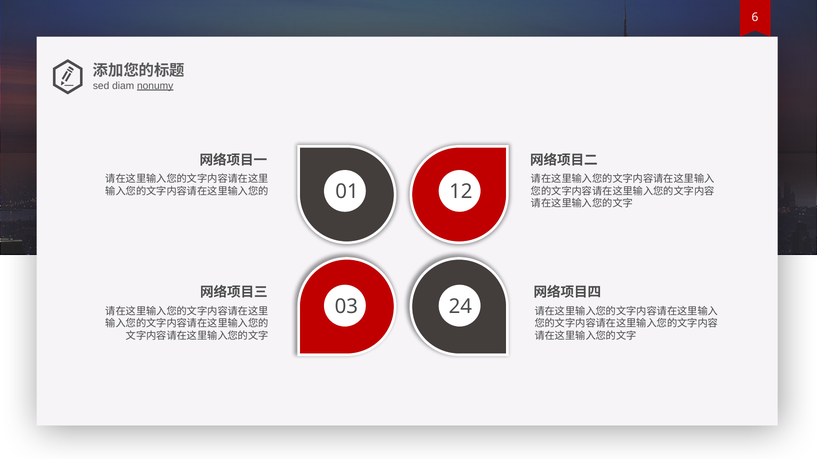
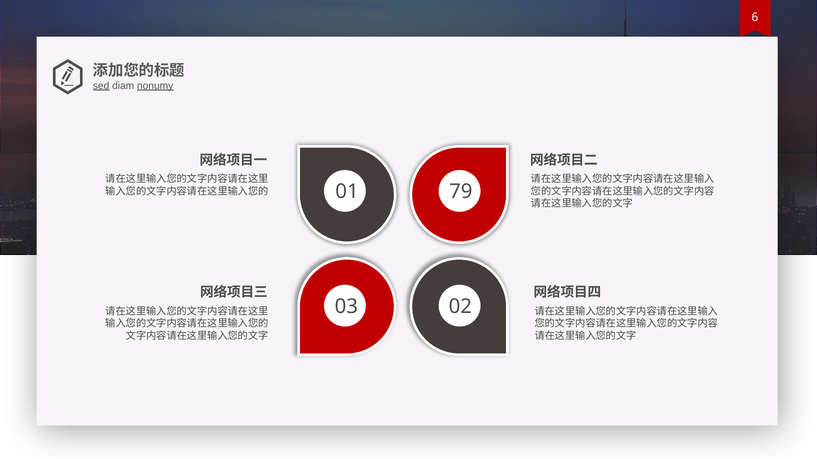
sed underline: none -> present (101, 86)
12: 12 -> 79 (461, 192)
24: 24 -> 02 (460, 307)
